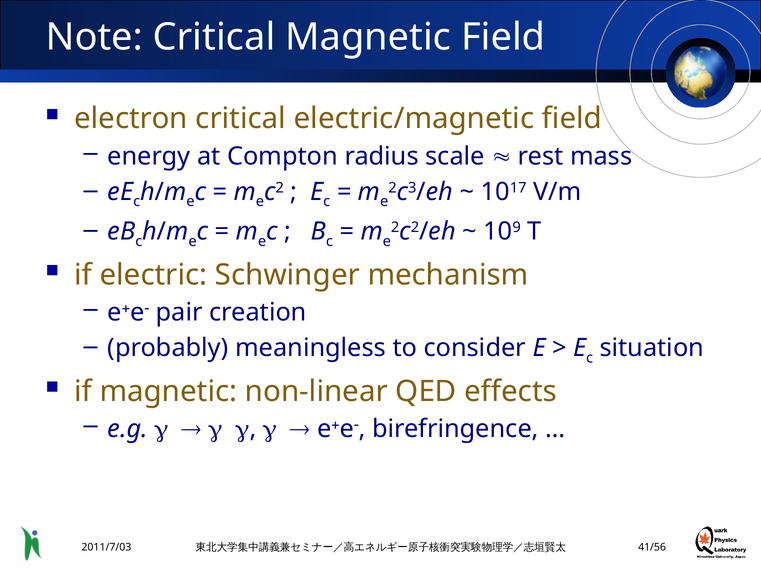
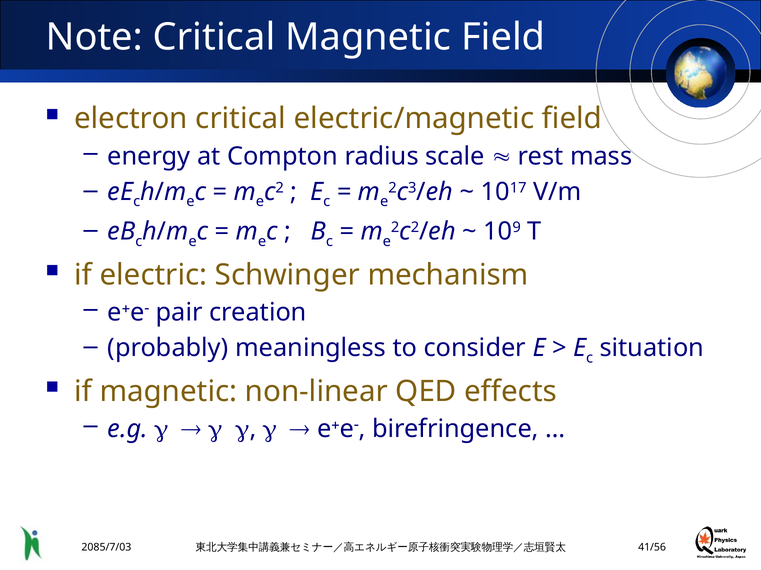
2011/7/03: 2011/7/03 -> 2085/7/03 (106, 548)
